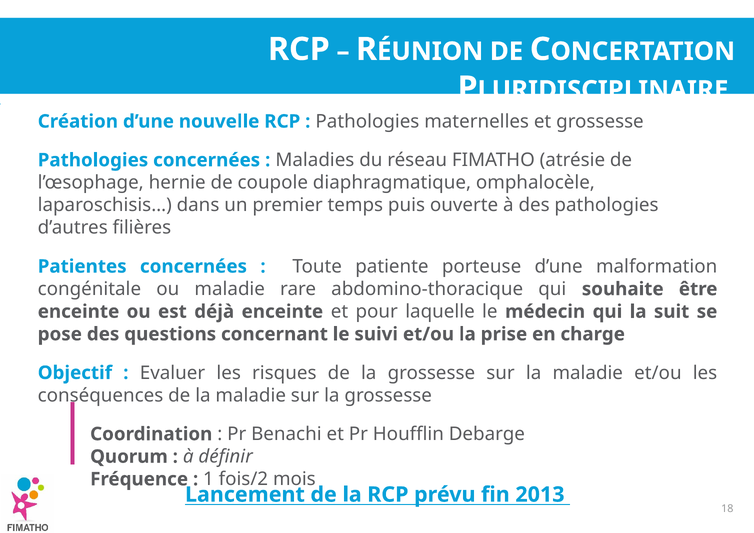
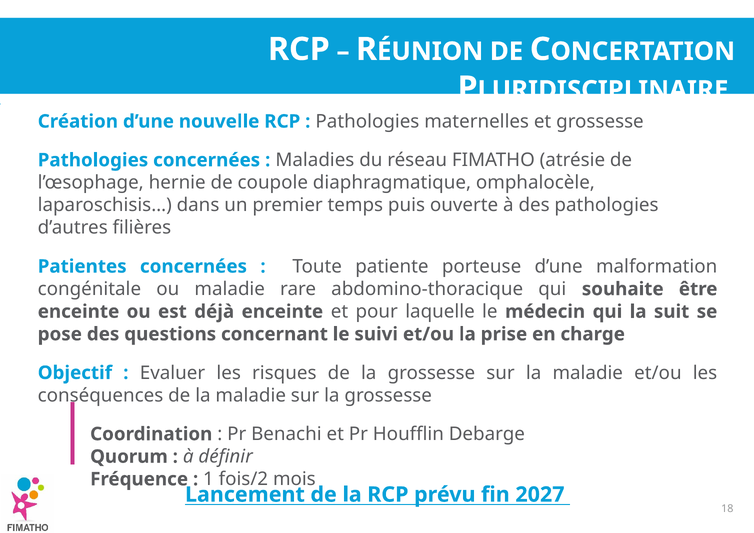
2013: 2013 -> 2027 (540, 495)
